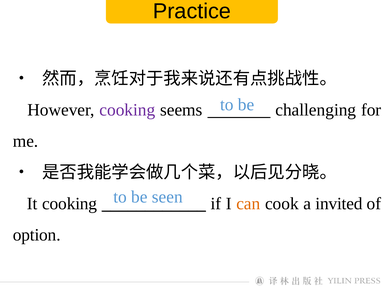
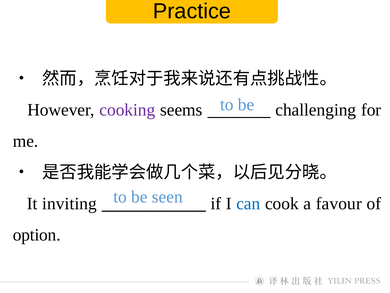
It cooking: cooking -> inviting (70, 203)
can colour: orange -> blue (248, 203)
invited: invited -> favour (339, 203)
